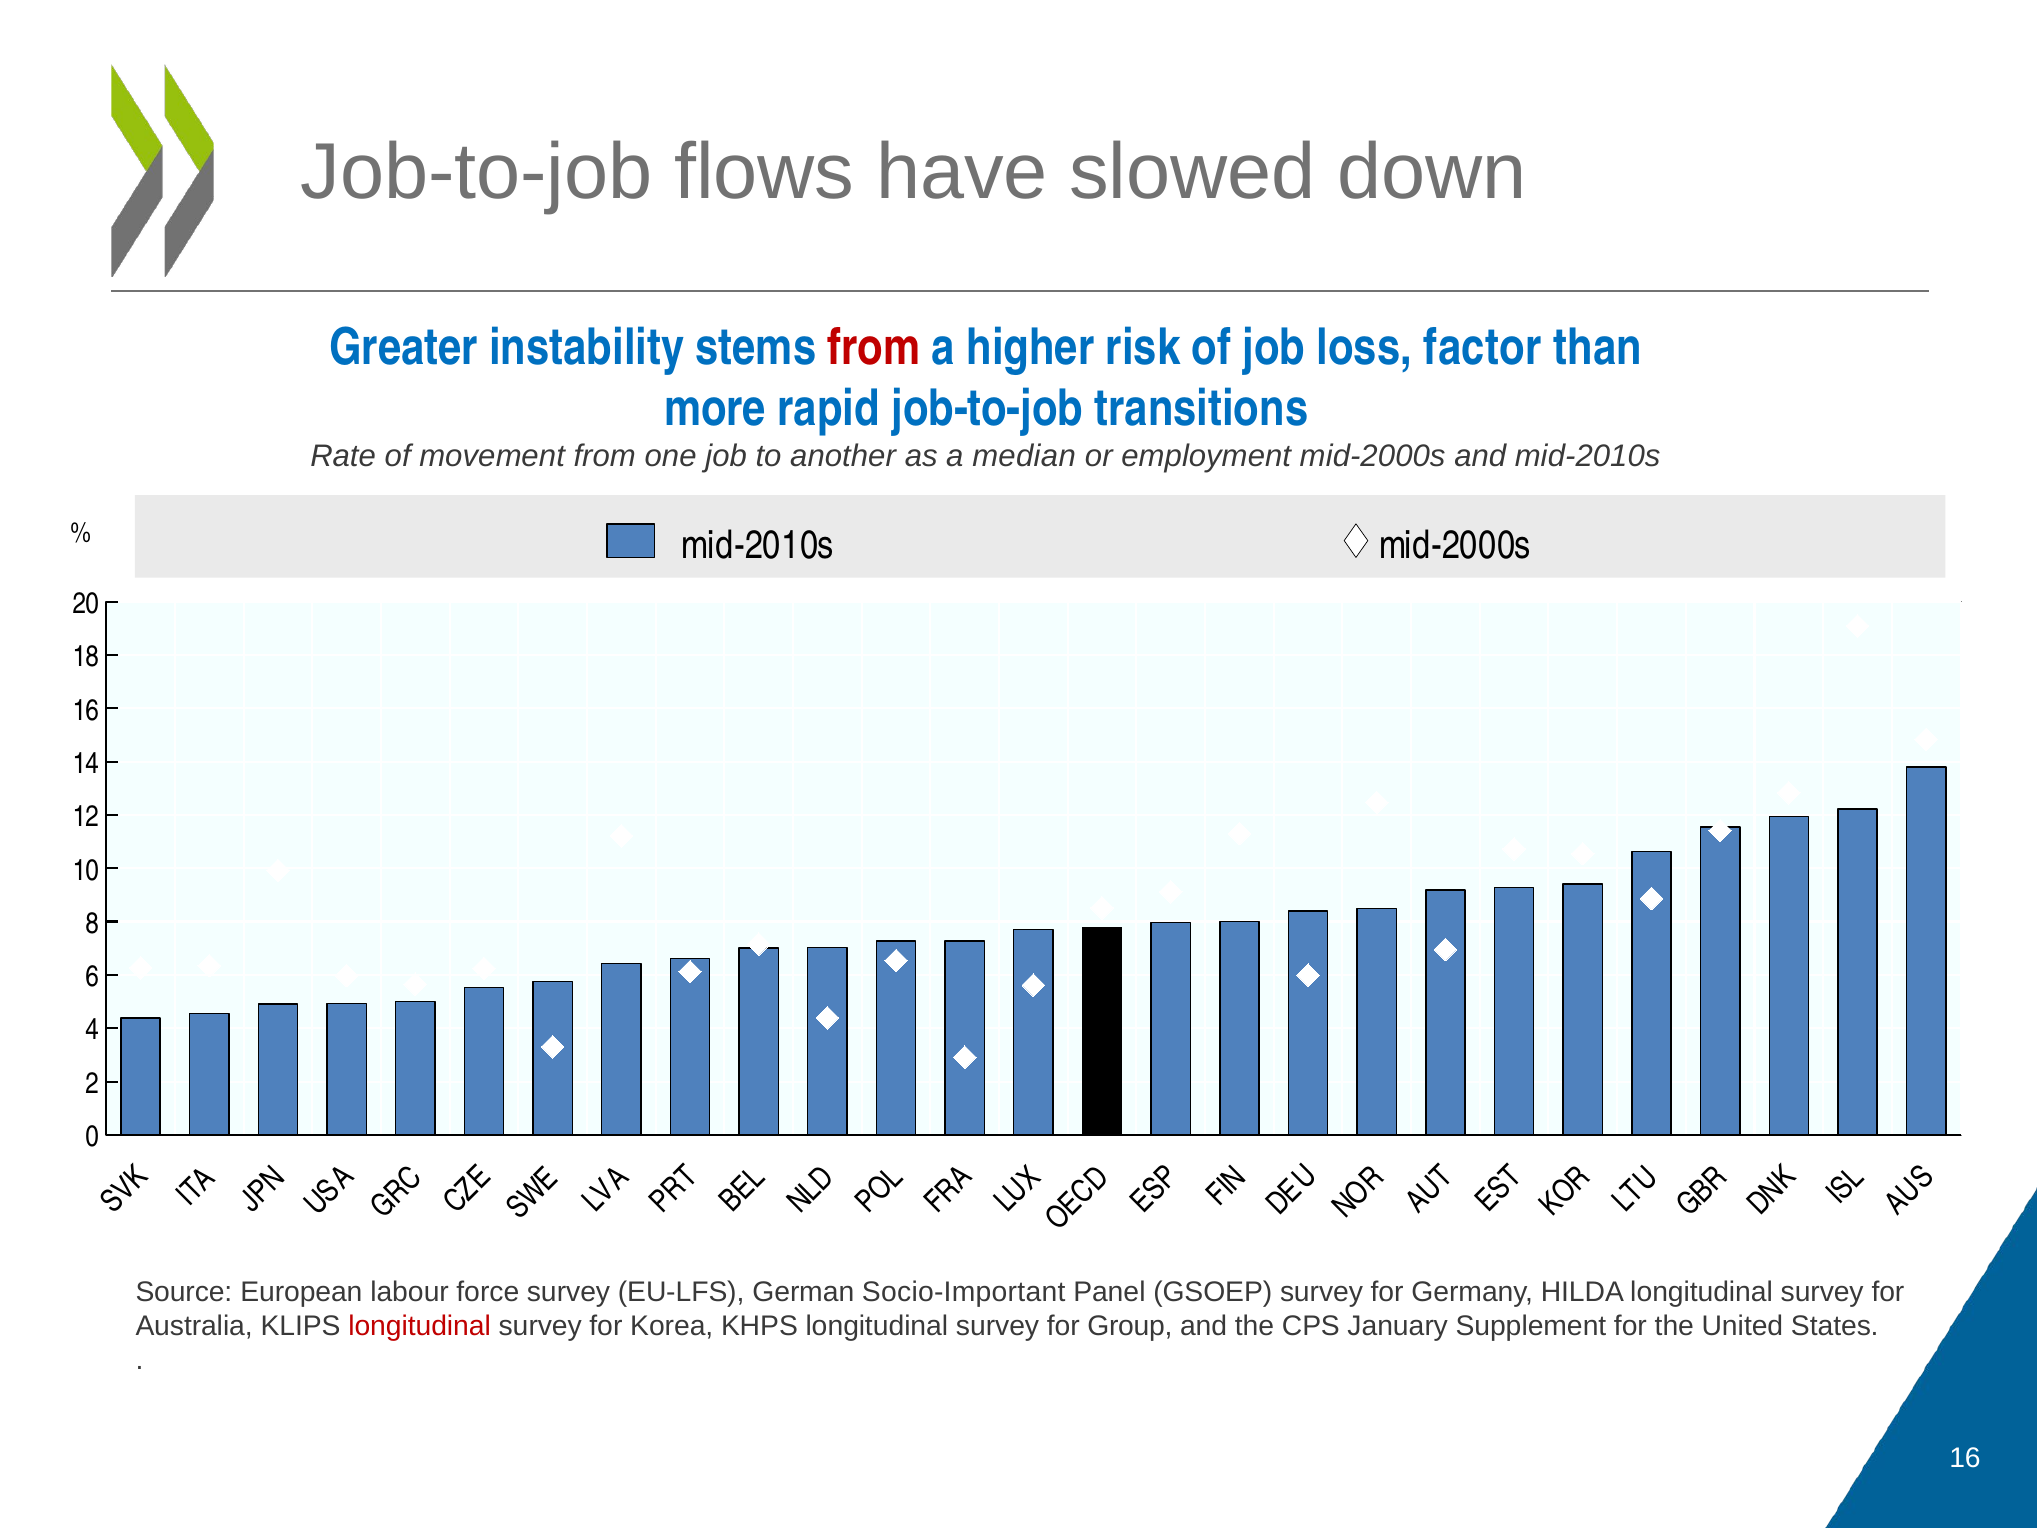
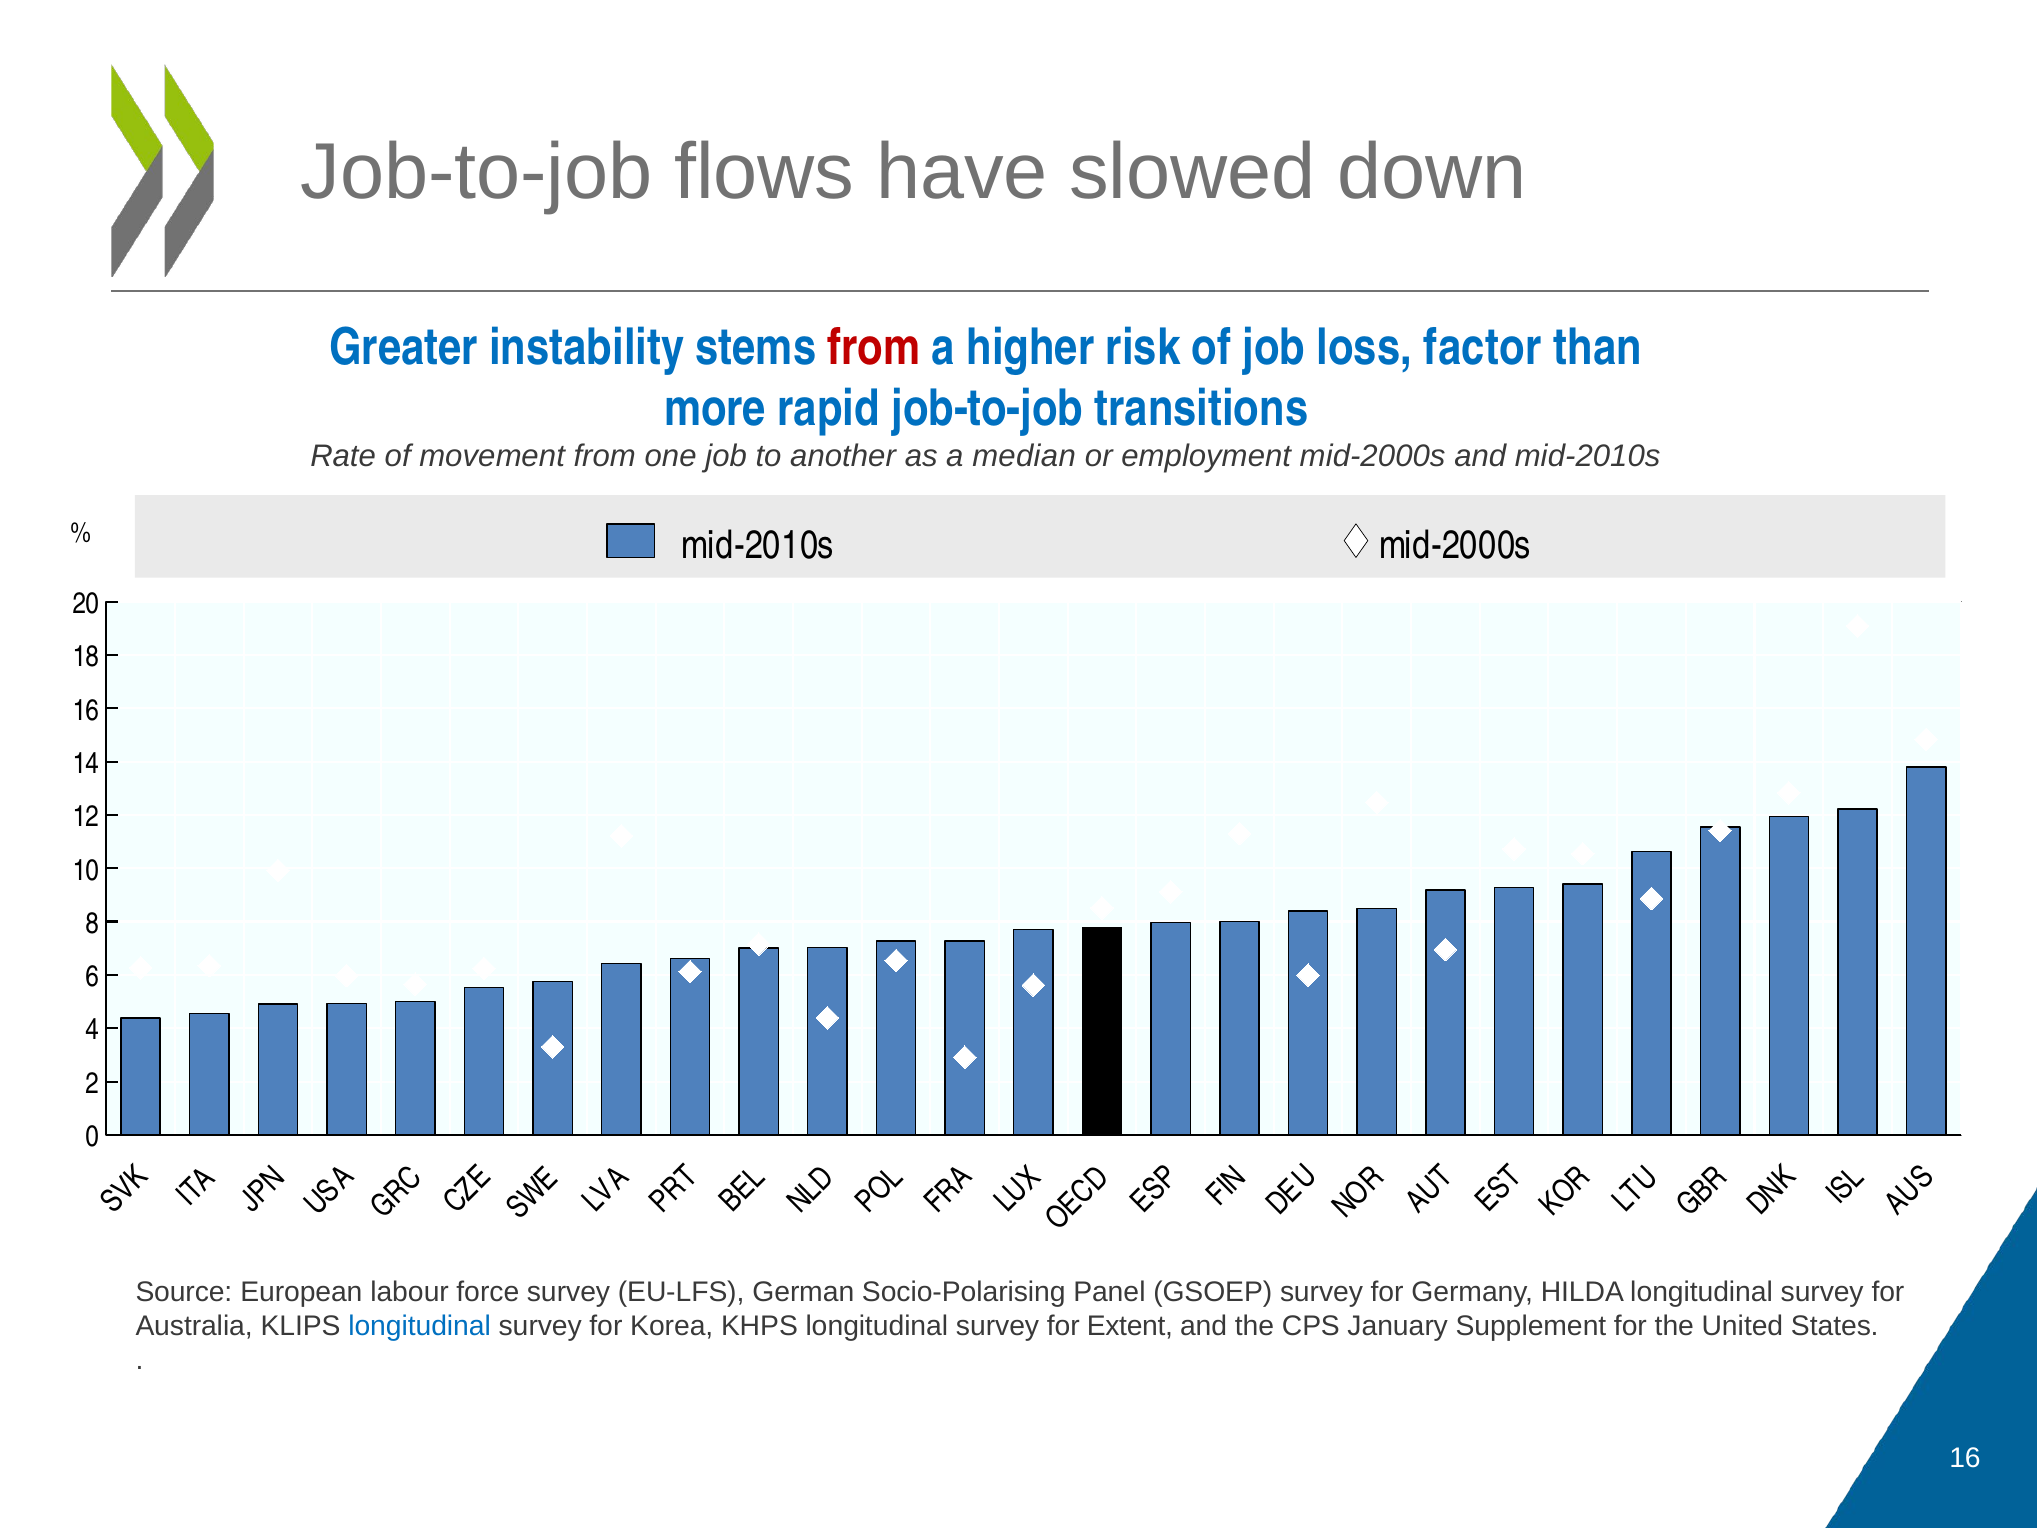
Socio-Important: Socio-Important -> Socio-Polarising (964, 1292)
longitudinal colour: red -> blue (420, 1326)
Group: Group -> Extent (1130, 1326)
